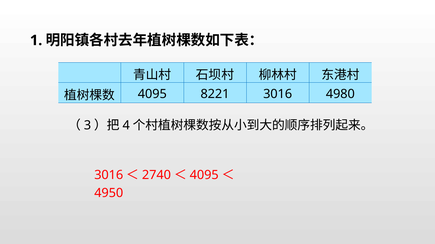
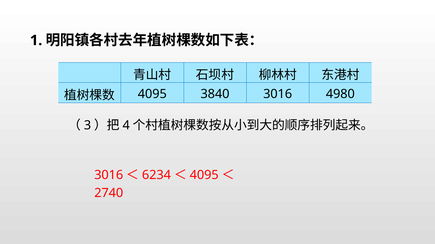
8221: 8221 -> 3840 (215, 94)
2740: 2740 -> 6234 (156, 175)
4950: 4950 -> 2740 (109, 194)
